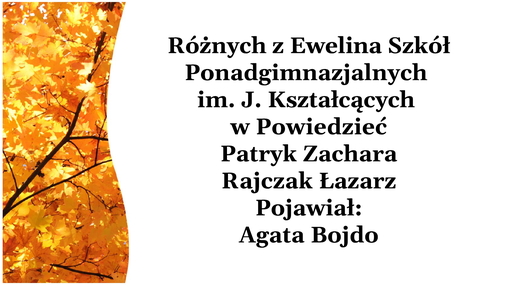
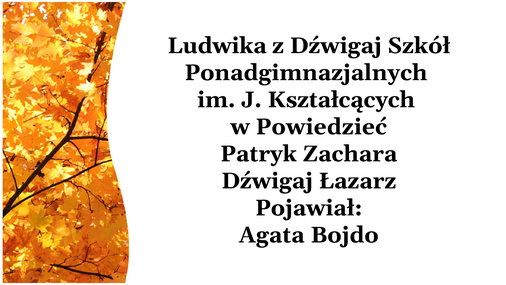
Różnych: Różnych -> Ludwika (217, 46)
z Ewelina: Ewelina -> Dźwigaj (336, 46)
Rajczak: Rajczak -> Dźwigaj (267, 181)
